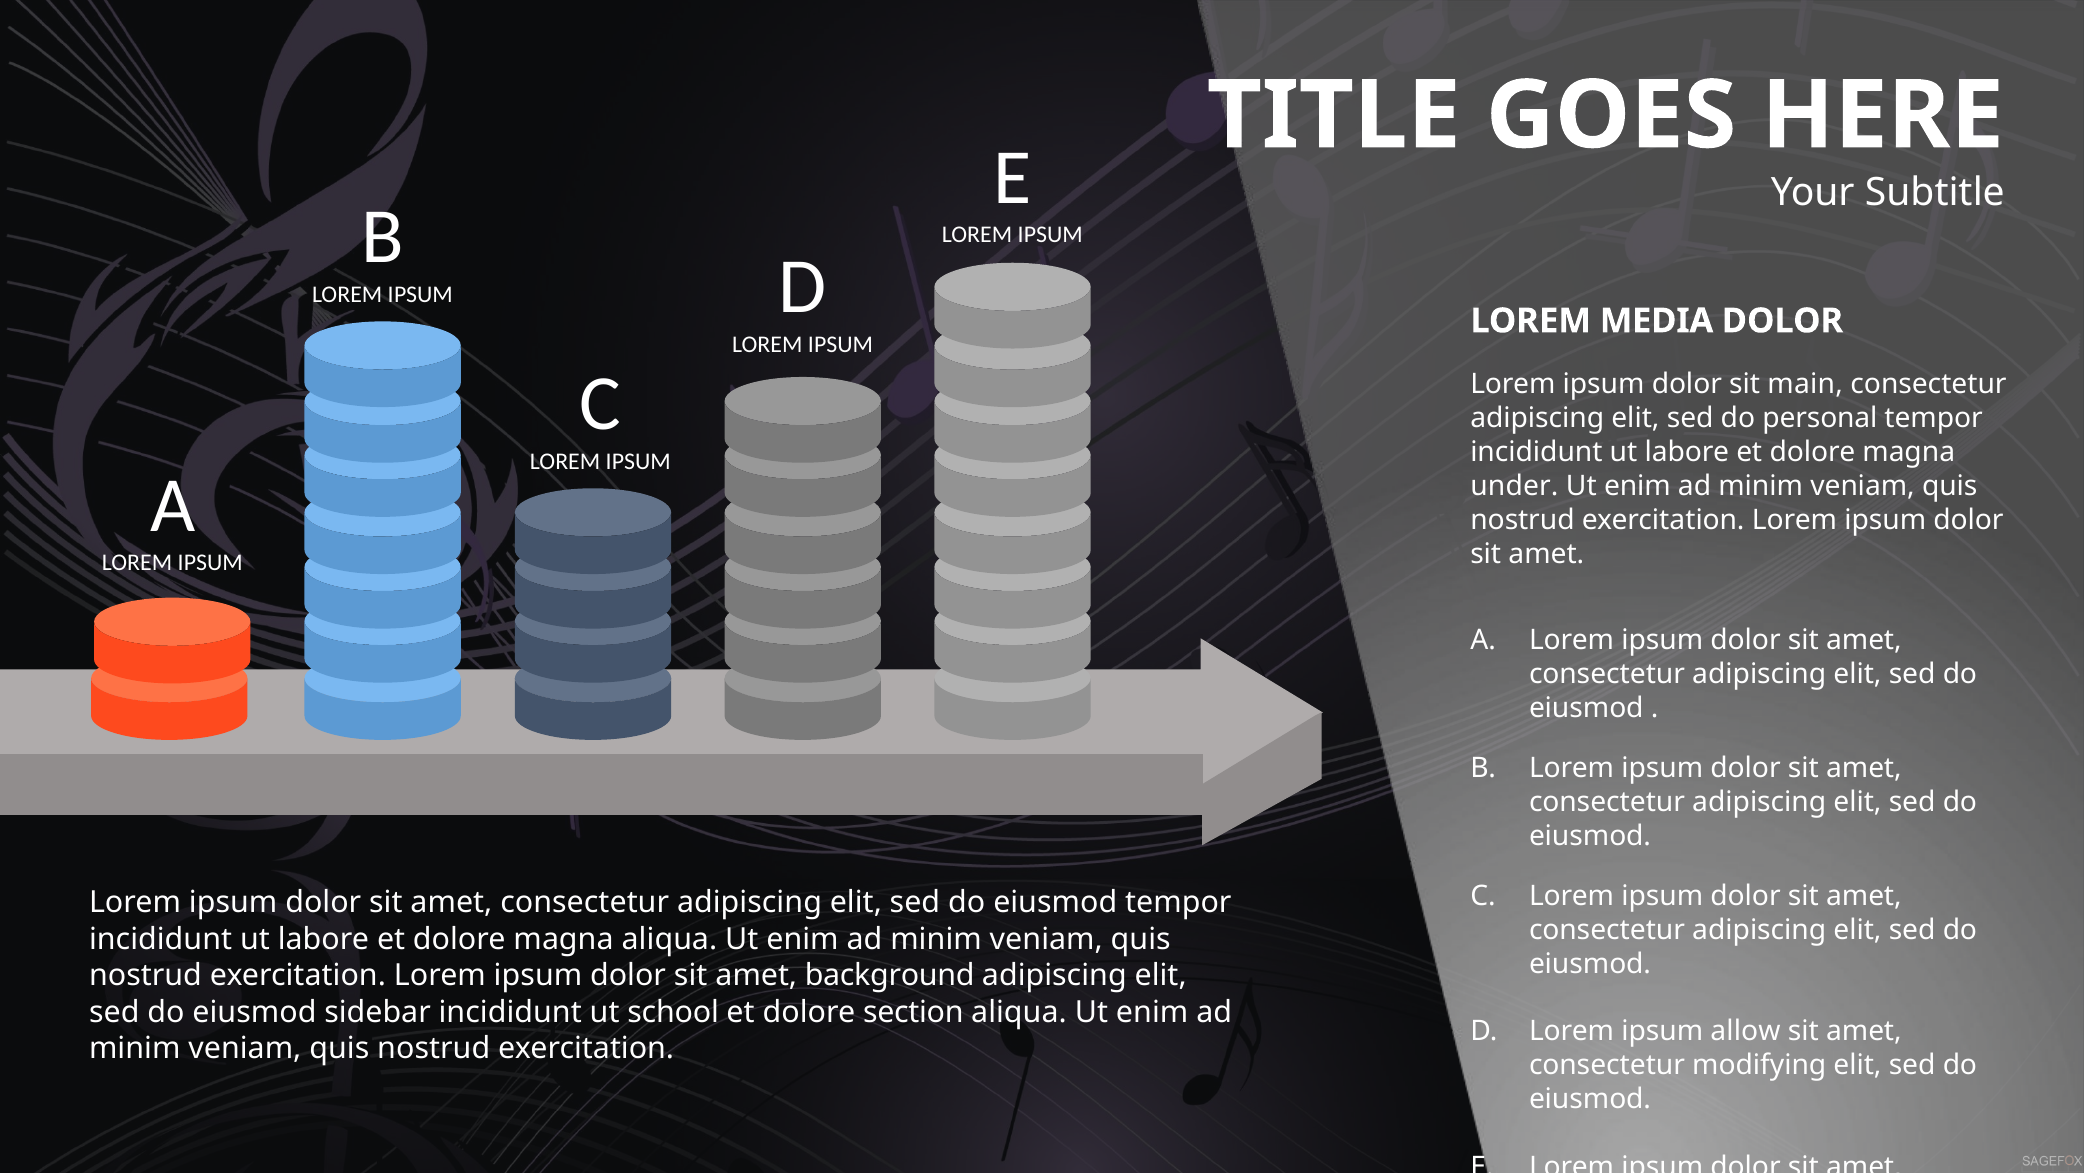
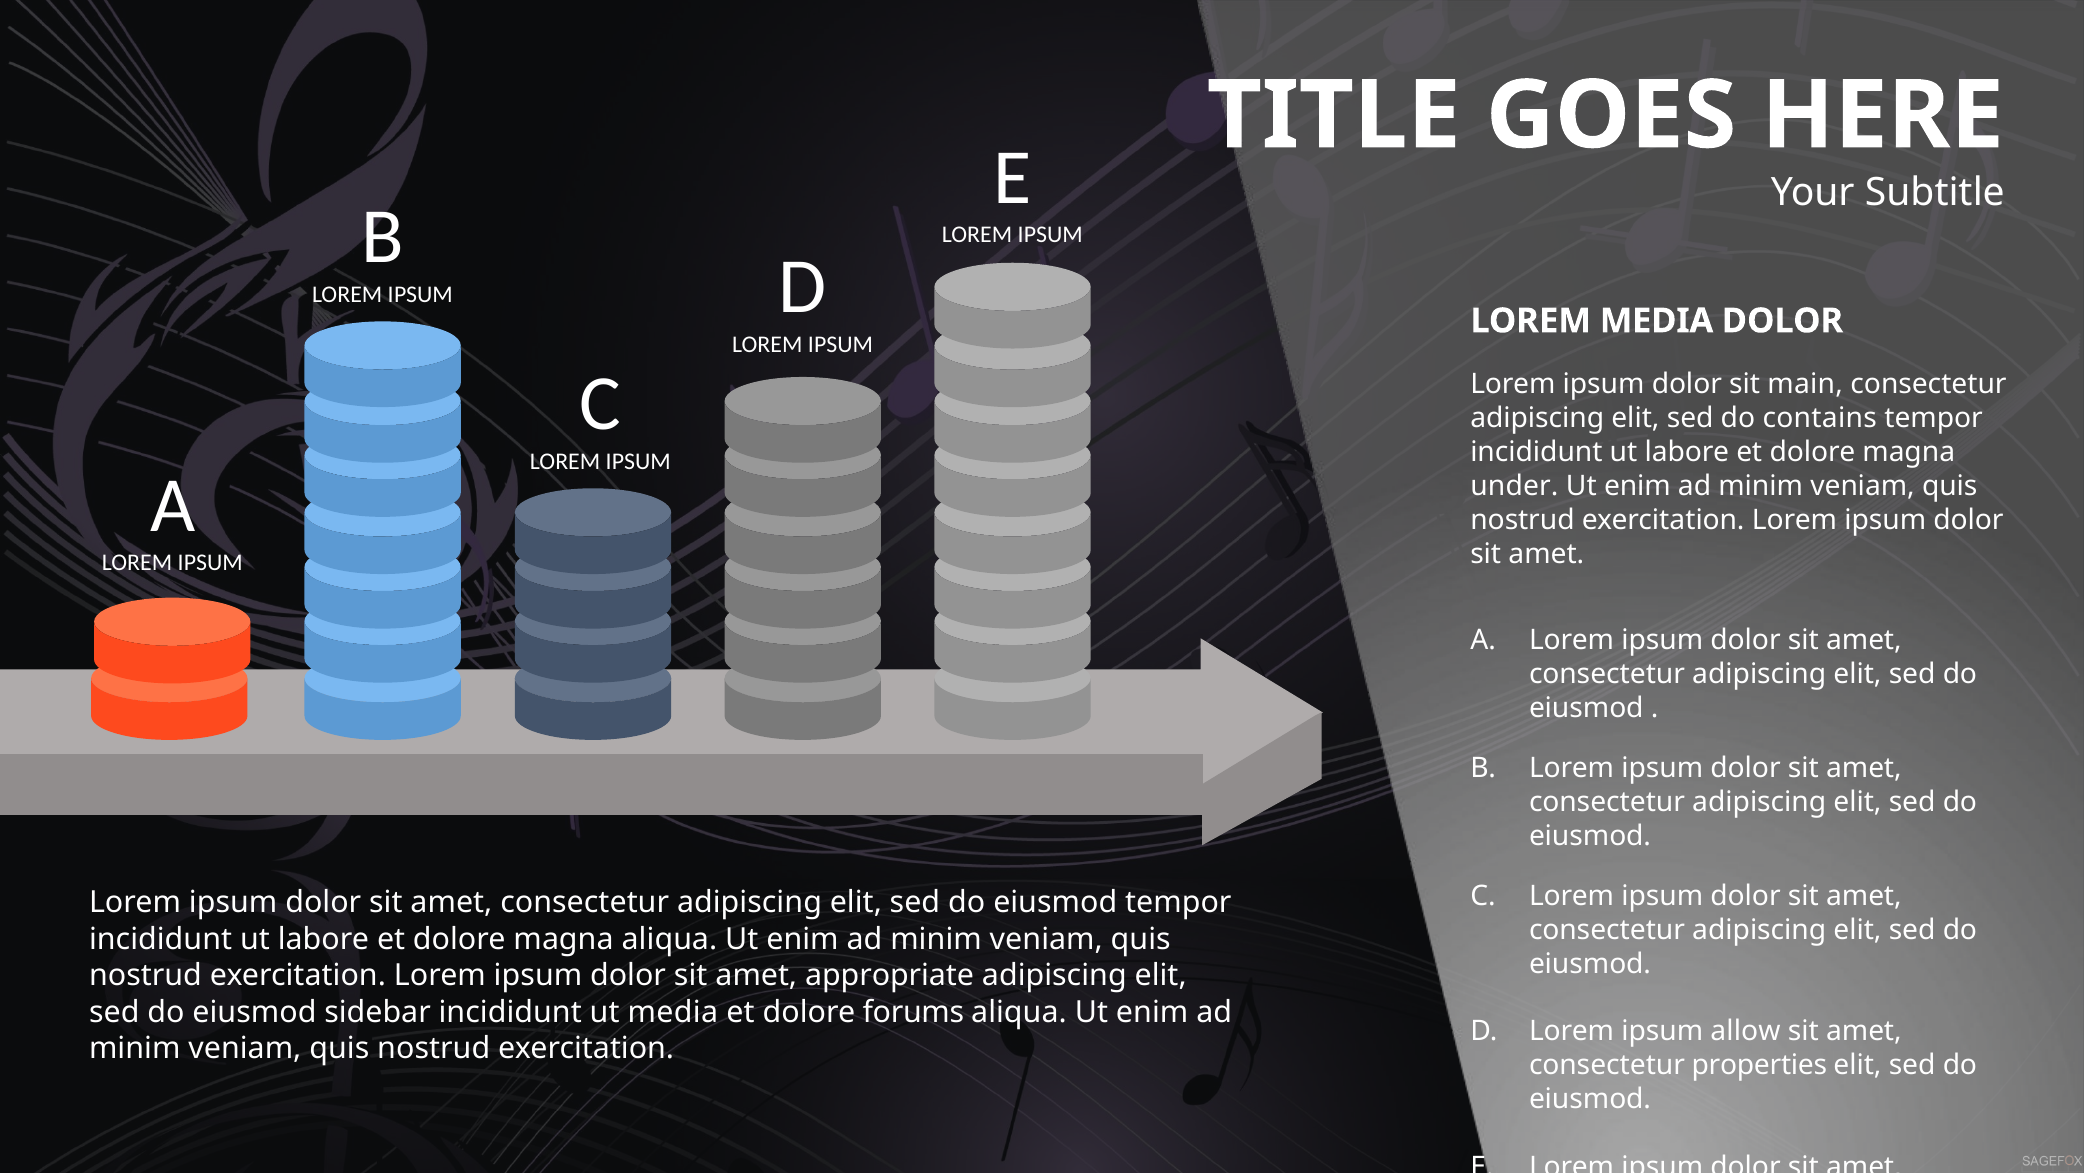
personal: personal -> contains (1820, 418)
background: background -> appropriate (890, 975)
ut school: school -> media (673, 1012)
section: section -> forums (913, 1012)
modifying: modifying -> properties (1759, 1065)
